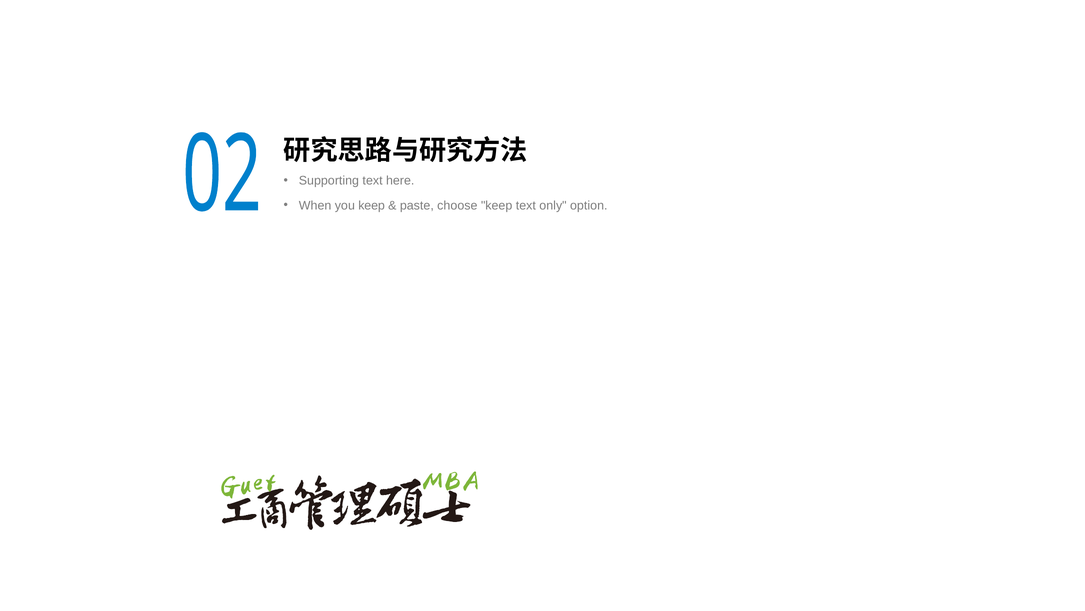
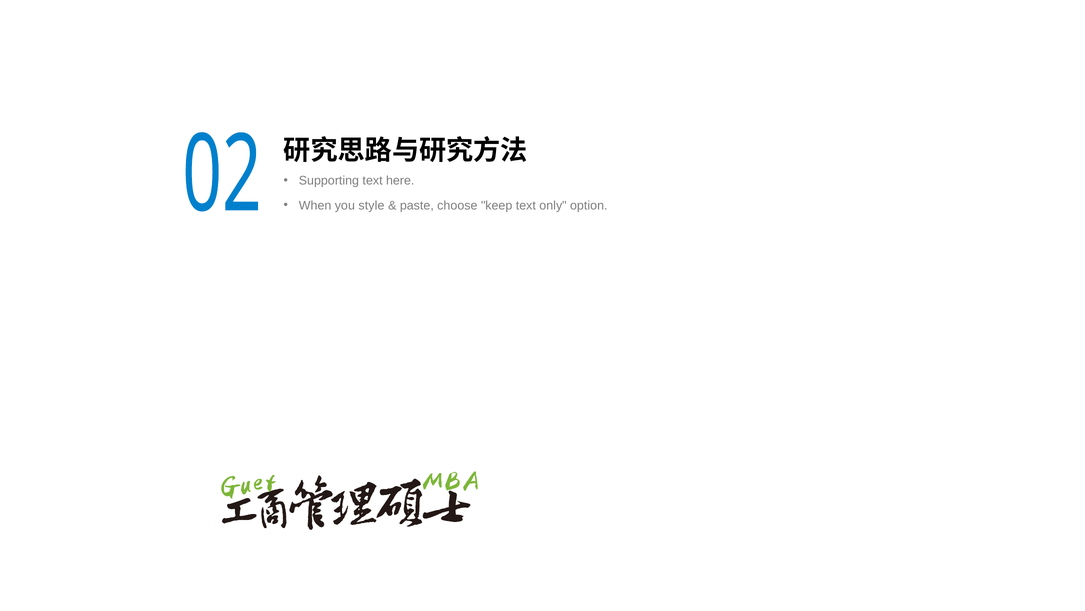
you keep: keep -> style (371, 205)
